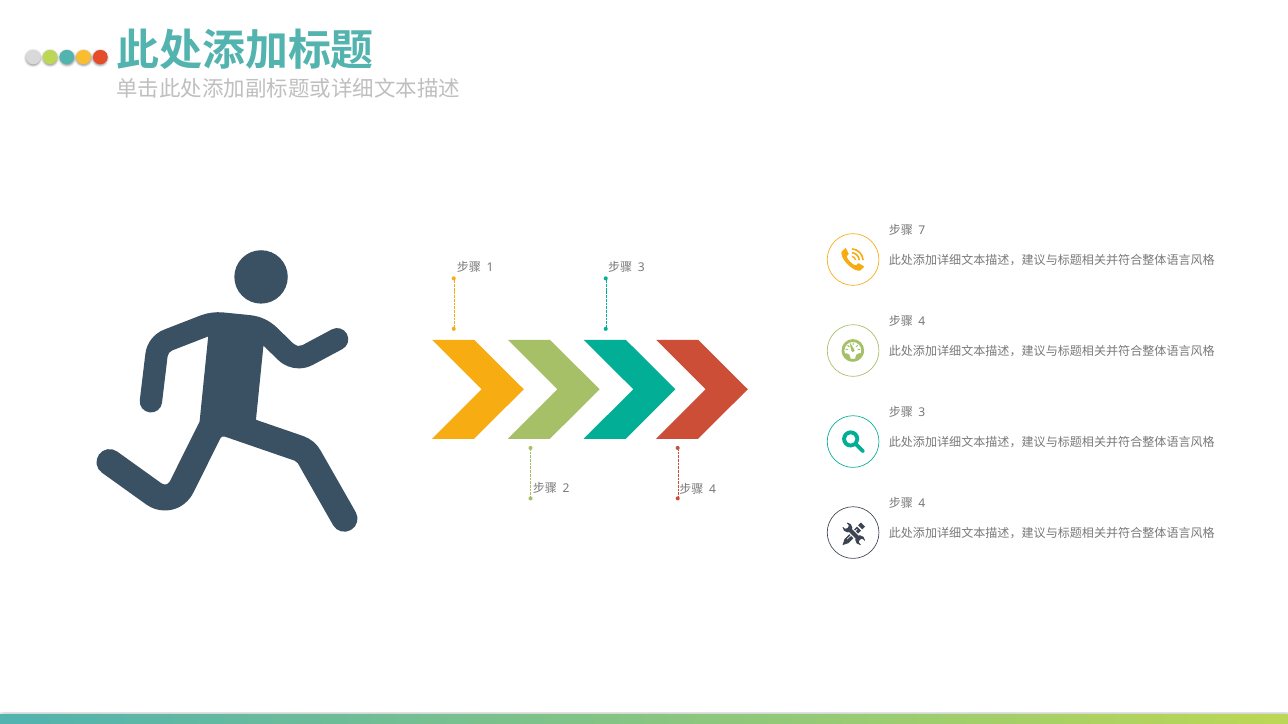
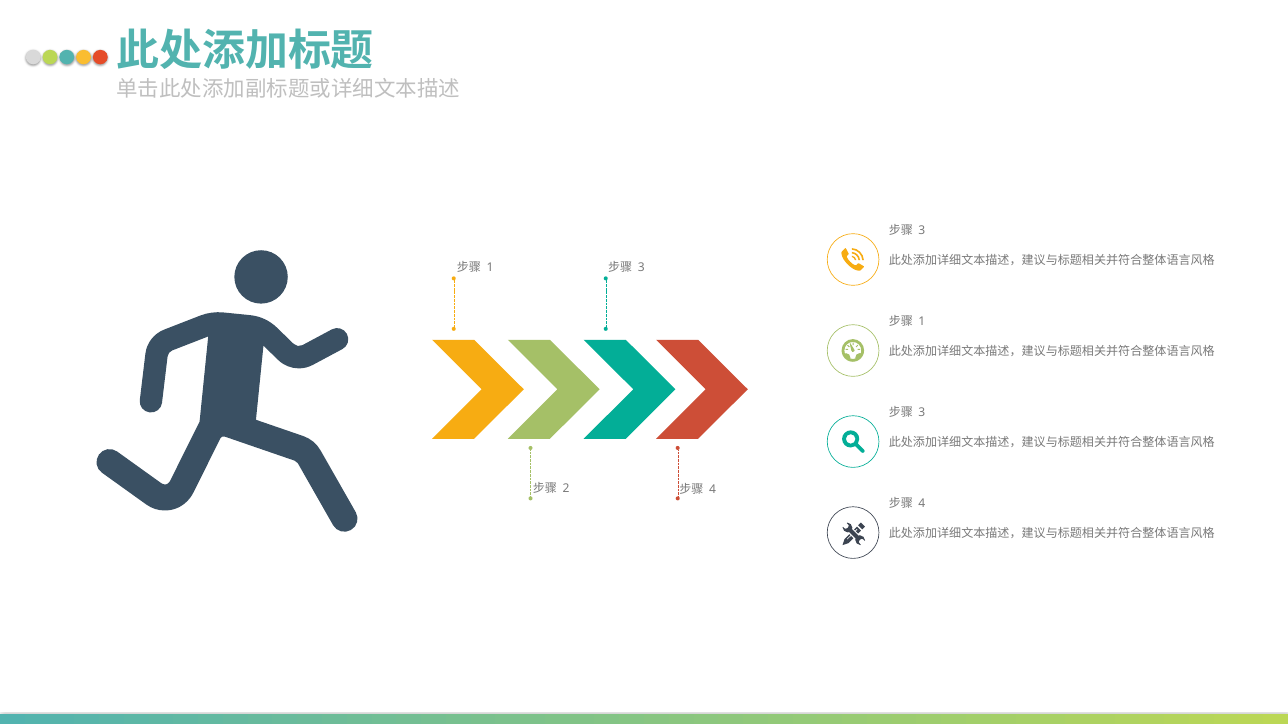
7: 7 -> 3 (922, 231)
4: 4 -> 1 (922, 322)
